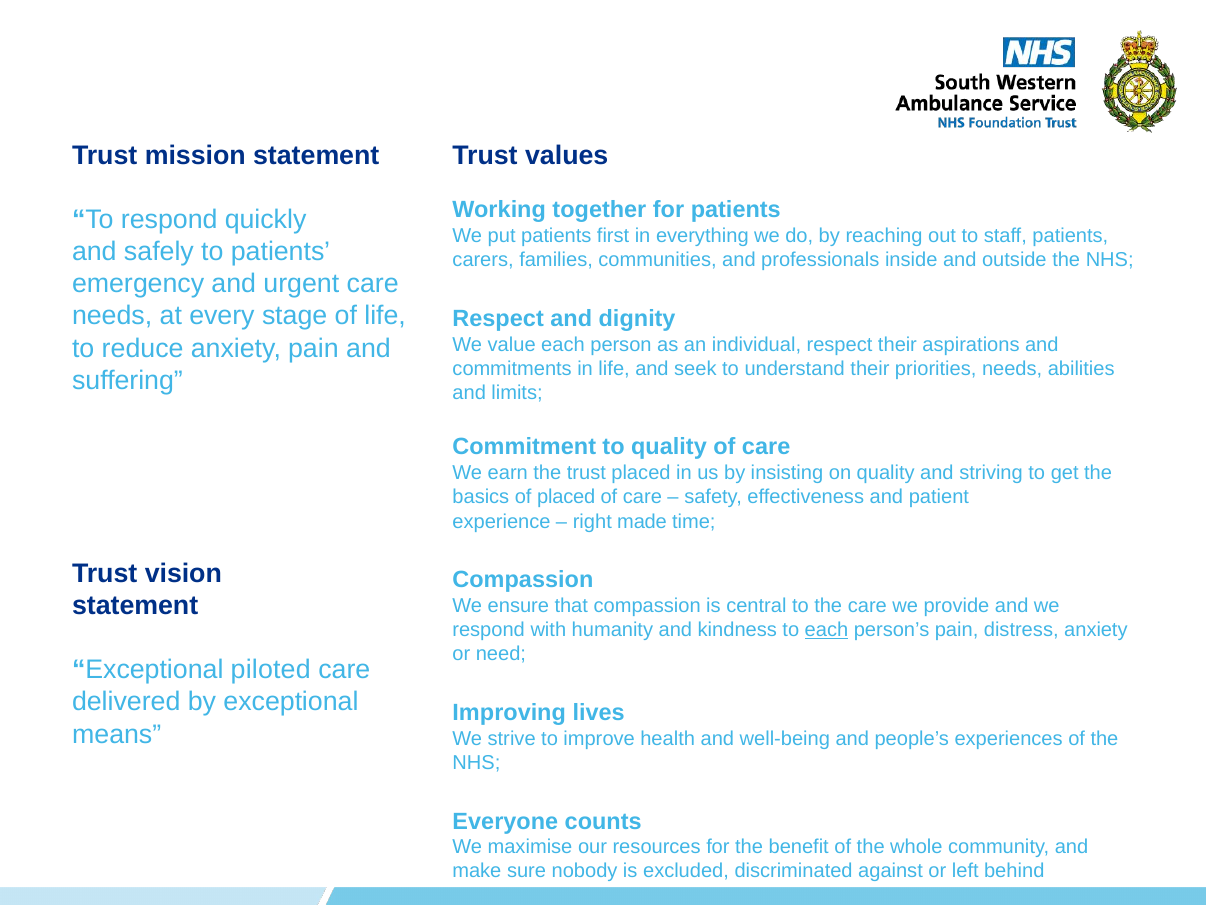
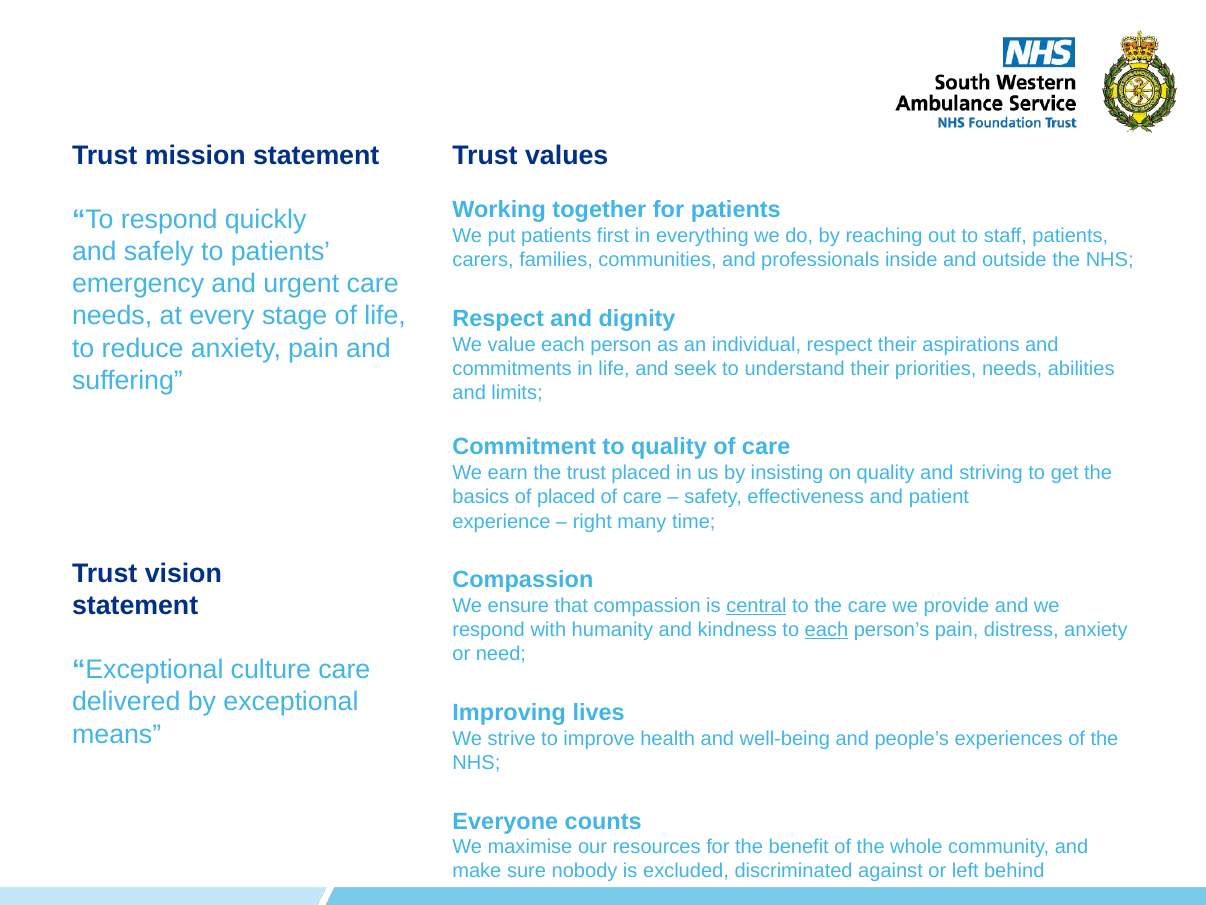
made: made -> many (642, 521)
central underline: none -> present (756, 606)
piloted: piloted -> culture (271, 670)
